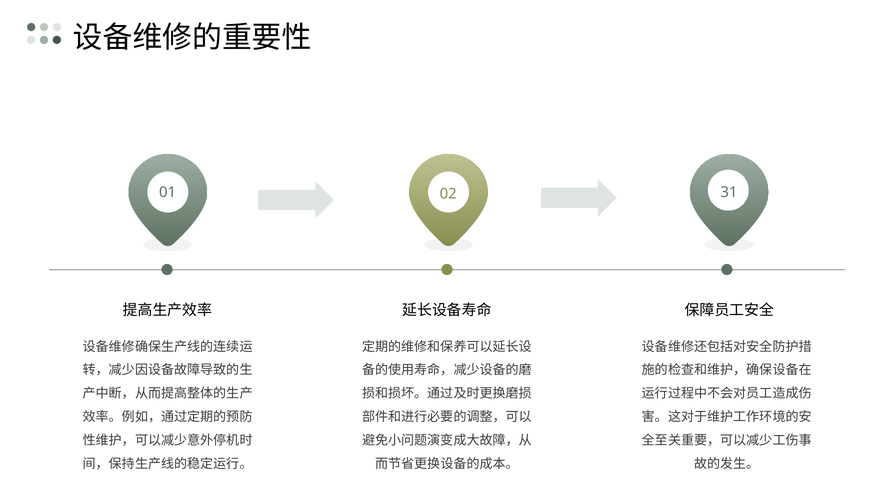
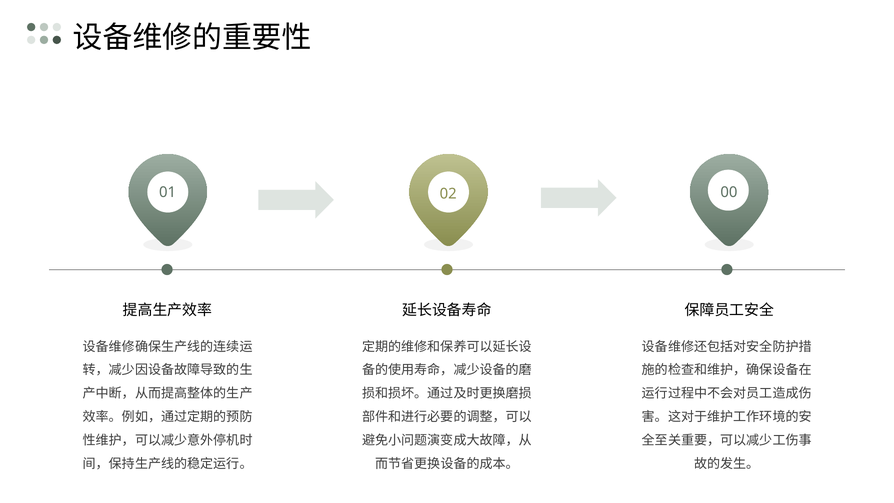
31: 31 -> 00 (729, 192)
